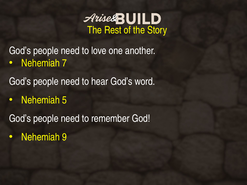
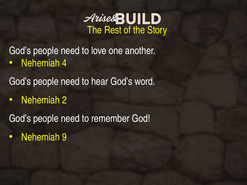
7: 7 -> 4 (64, 63)
5: 5 -> 2 (64, 100)
